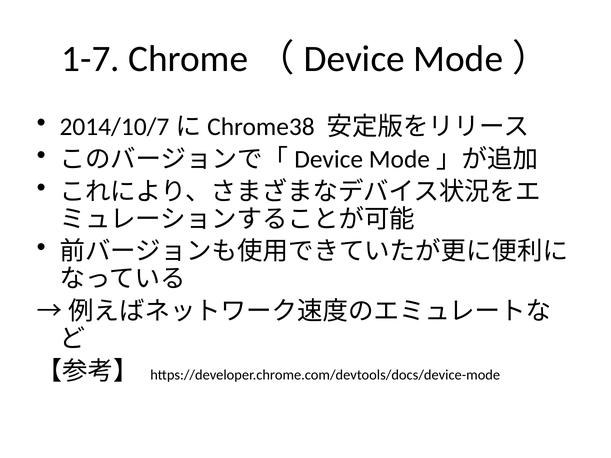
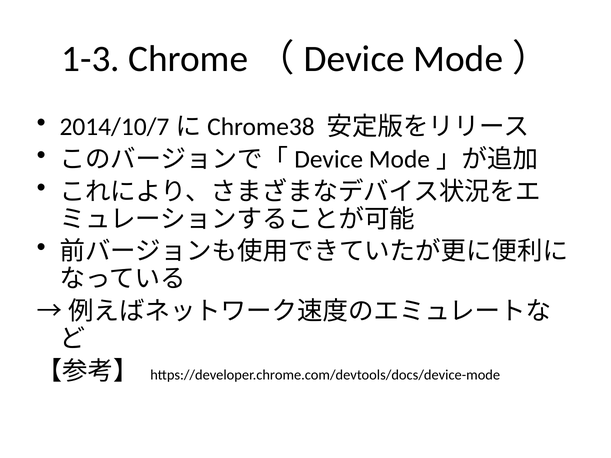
1-7: 1-7 -> 1-3 (91, 59)
